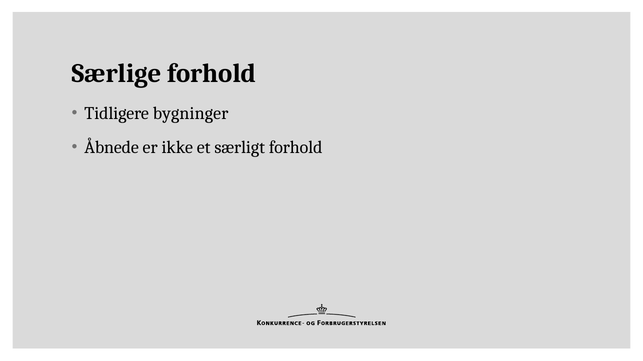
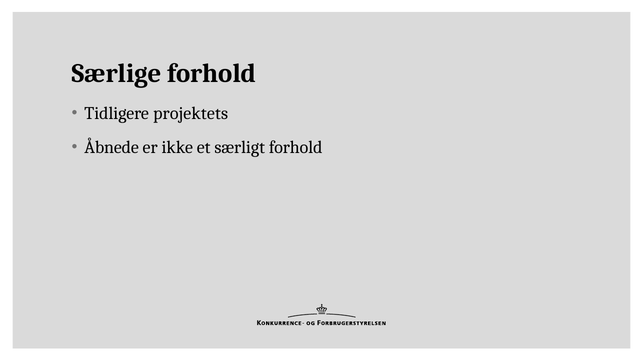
bygninger: bygninger -> projektets (191, 114)
